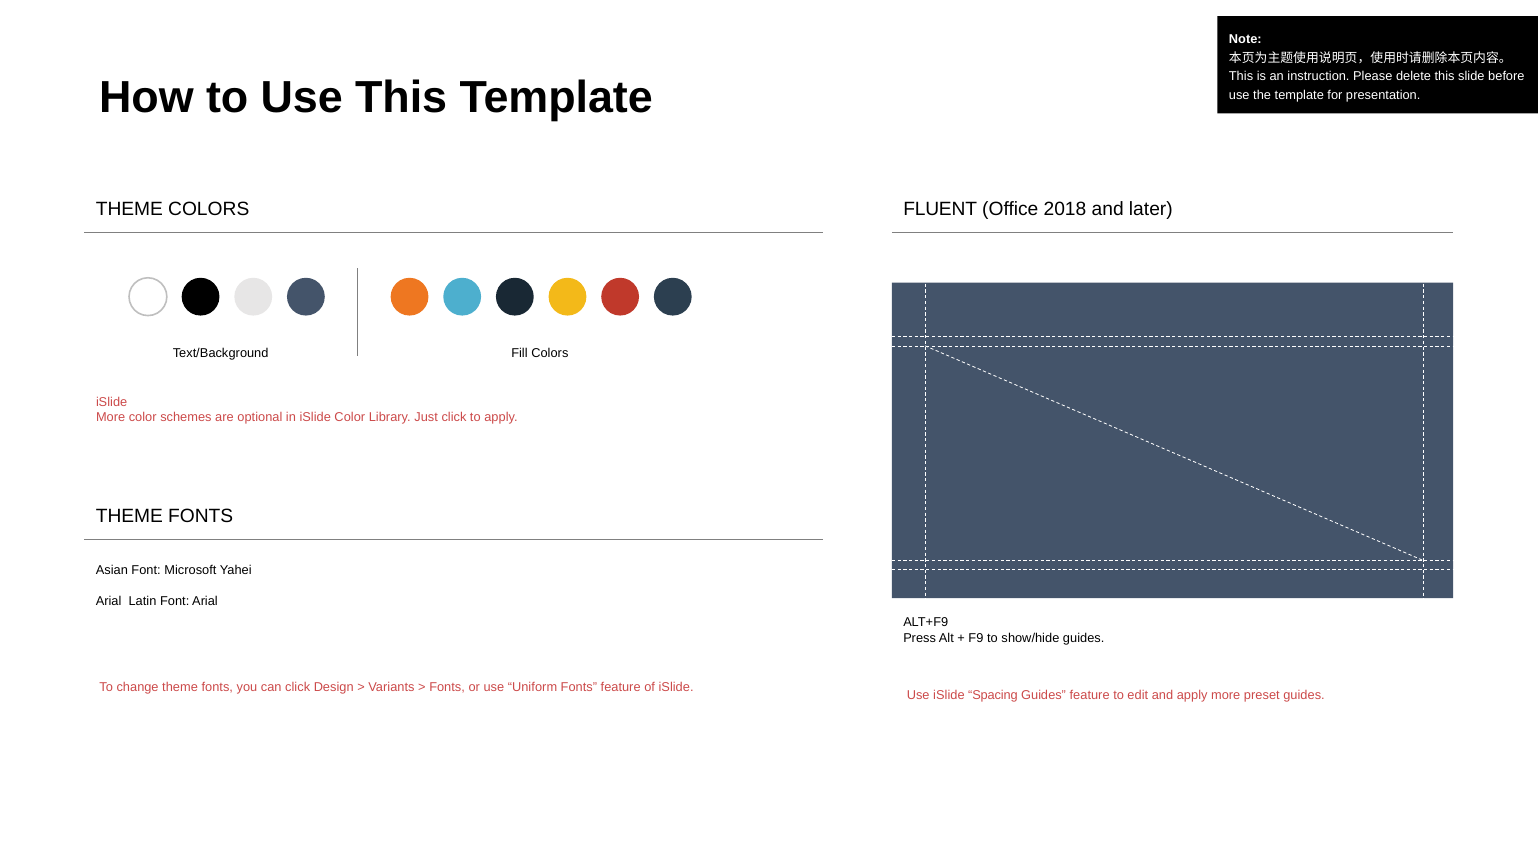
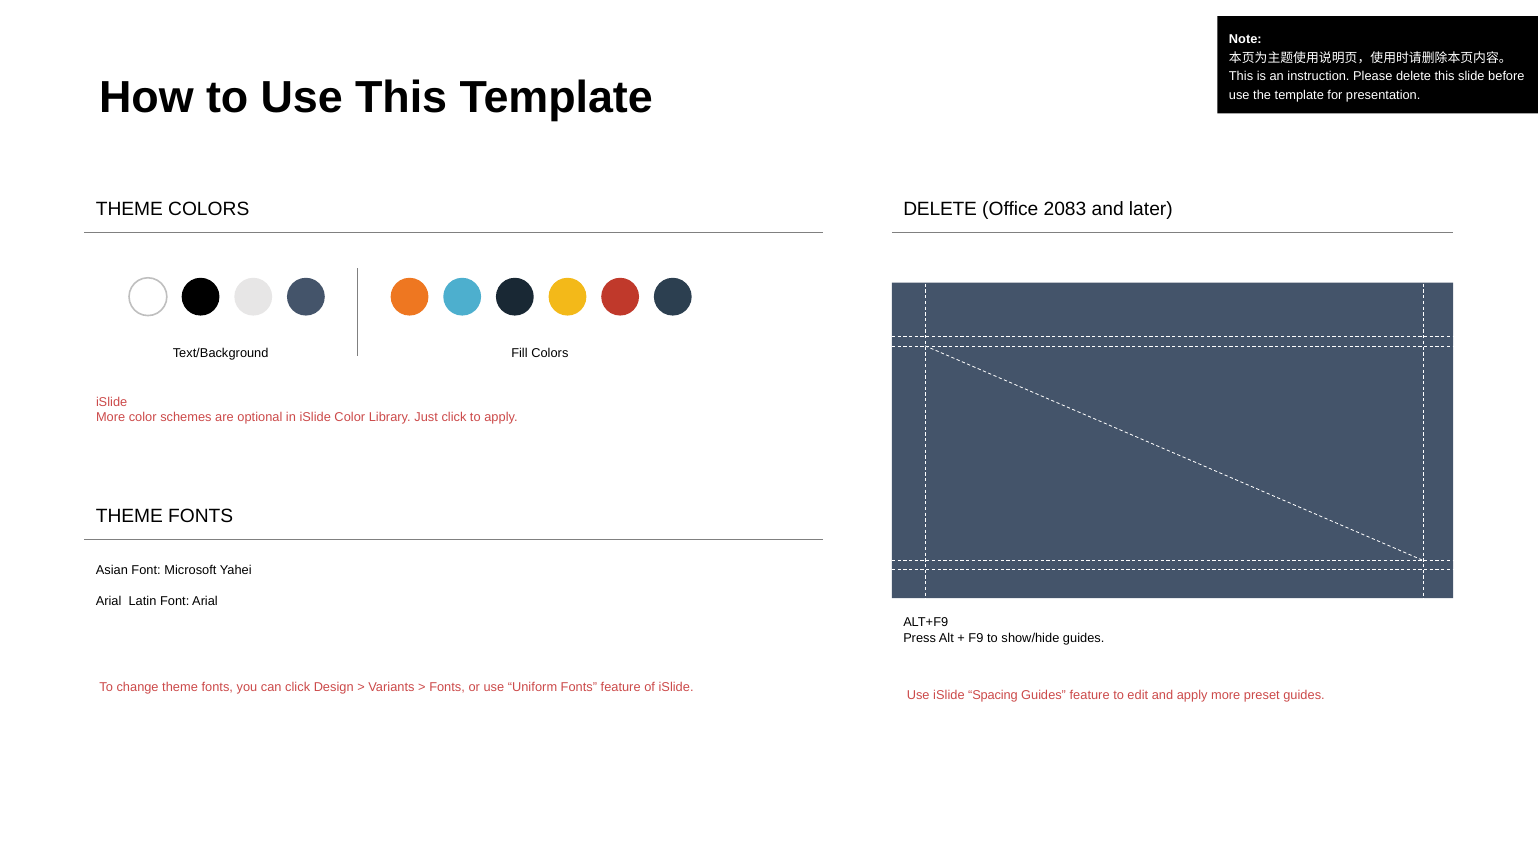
FLUENT: FLUENT -> DELETE (940, 209)
2018: 2018 -> 2083 (1065, 209)
